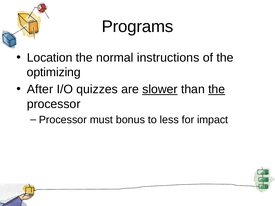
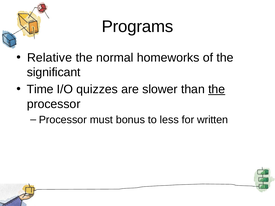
Location: Location -> Relative (50, 58)
instructions: instructions -> homeworks (168, 58)
optimizing: optimizing -> significant (54, 72)
After: After -> Time (40, 89)
slower underline: present -> none (160, 89)
impact: impact -> written (213, 120)
